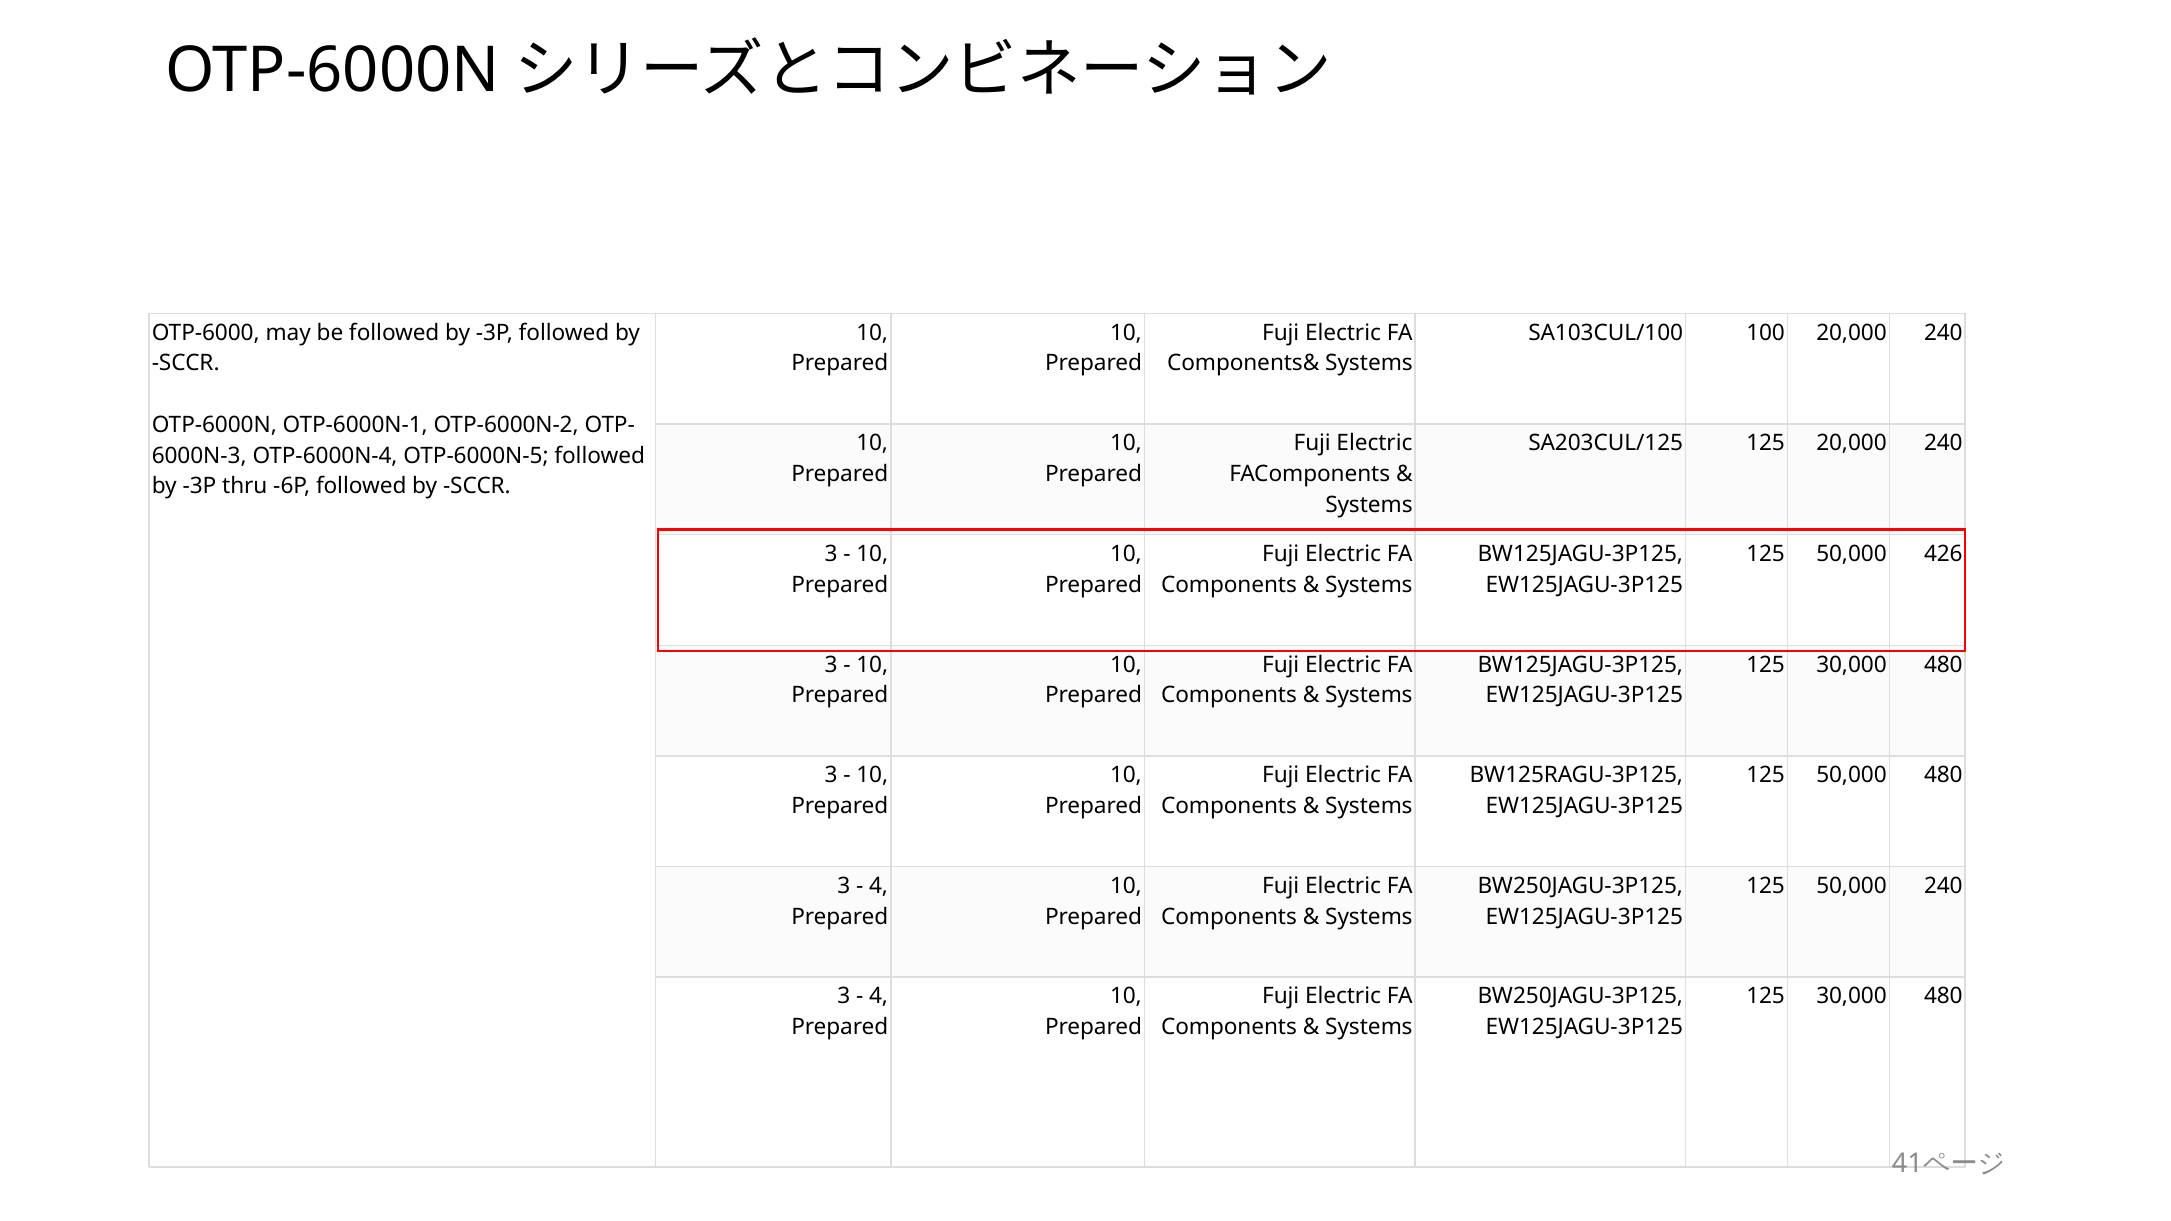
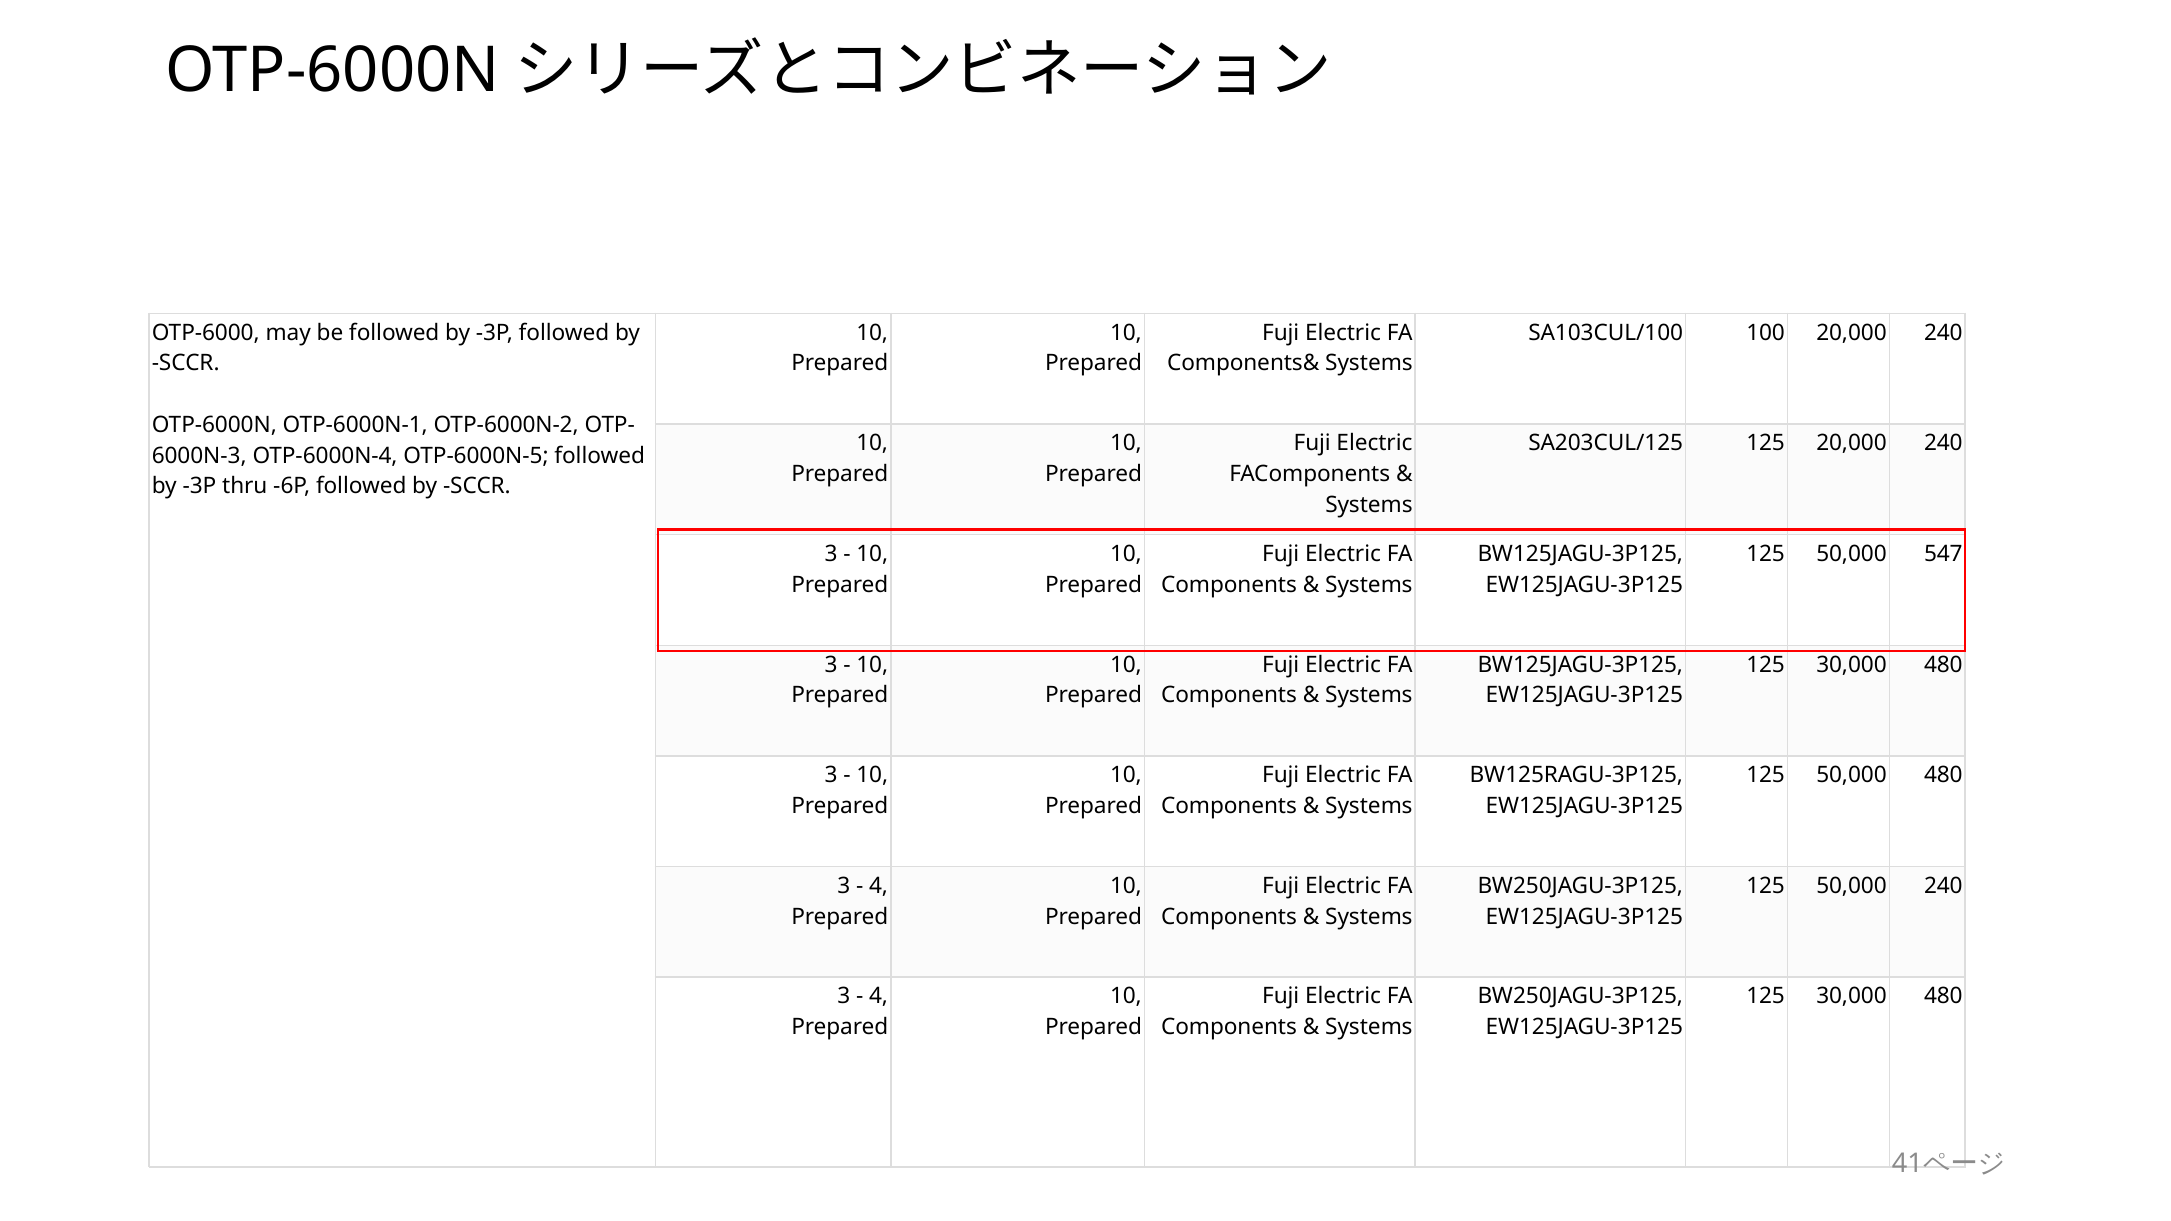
426: 426 -> 547 (1943, 554)
